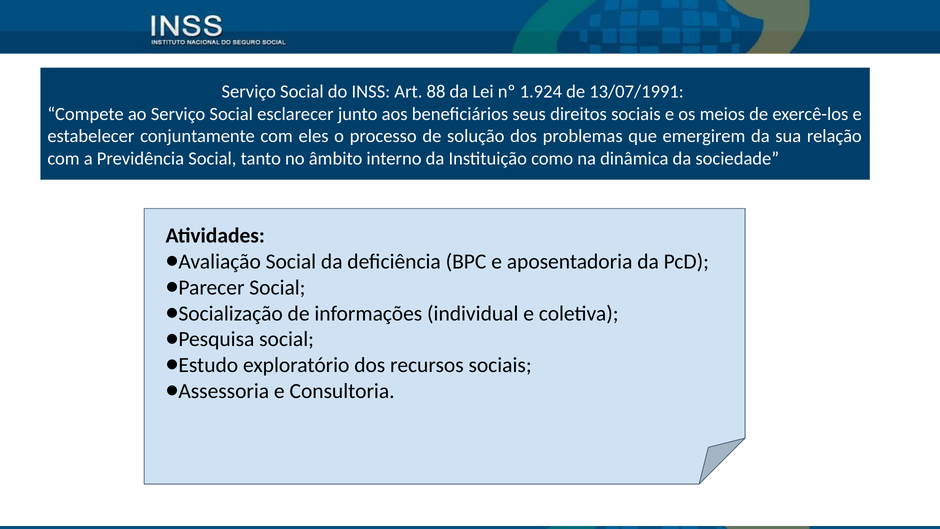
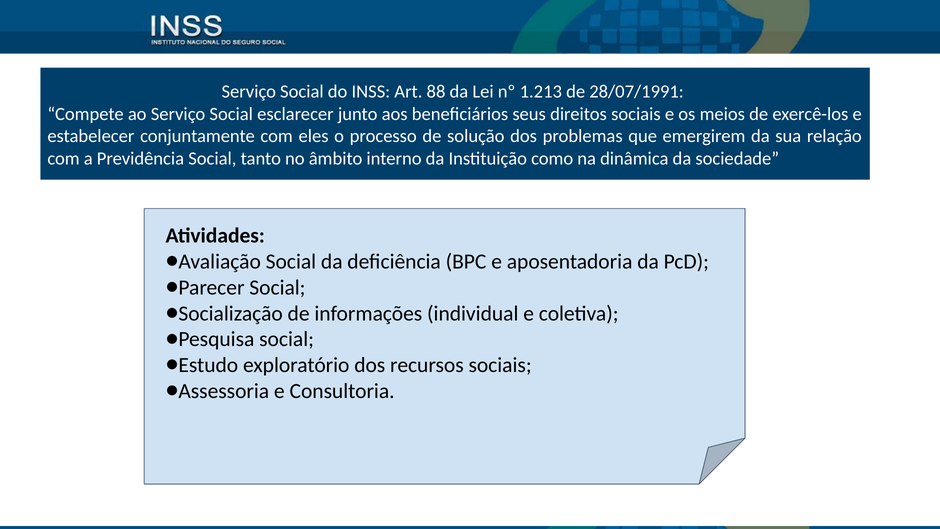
1.924: 1.924 -> 1.213 (541, 92)
13/07/1991: 13/07/1991 -> 28/07/1991 (637, 92)
